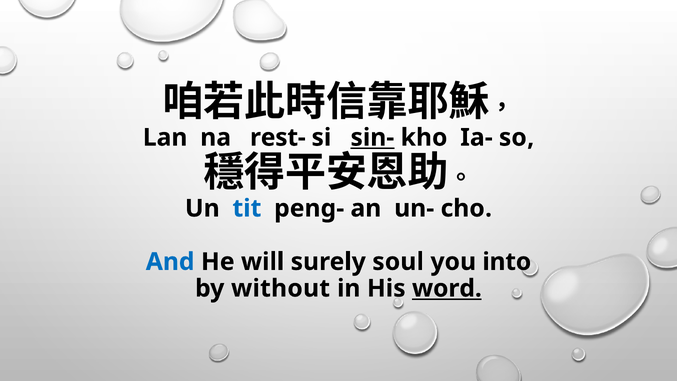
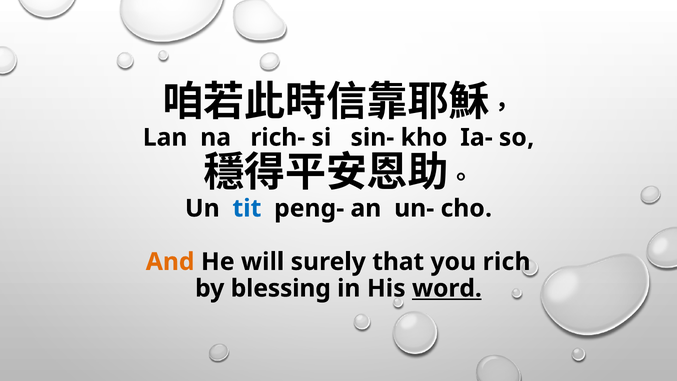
rest-: rest- -> rich- (278, 137)
sin- underline: present -> none (372, 137)
And colour: blue -> orange (170, 262)
soul: soul -> that (398, 262)
into: into -> rich (507, 262)
without: without -> blessing (281, 288)
